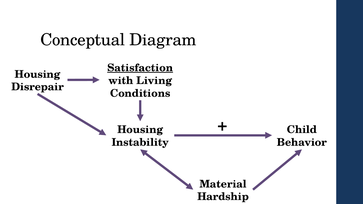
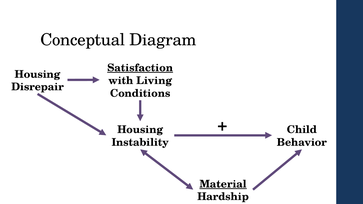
Material underline: none -> present (223, 184)
